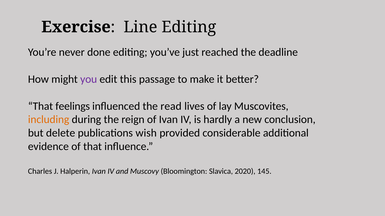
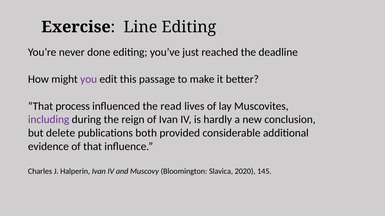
feelings: feelings -> process (73, 106)
including colour: orange -> purple (49, 120)
wish: wish -> both (146, 133)
